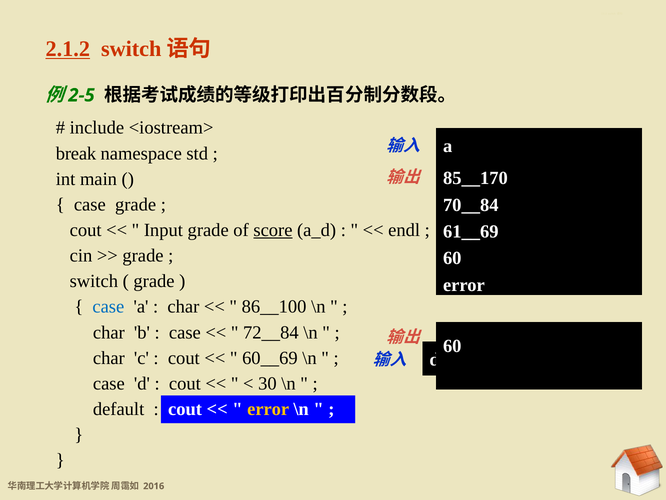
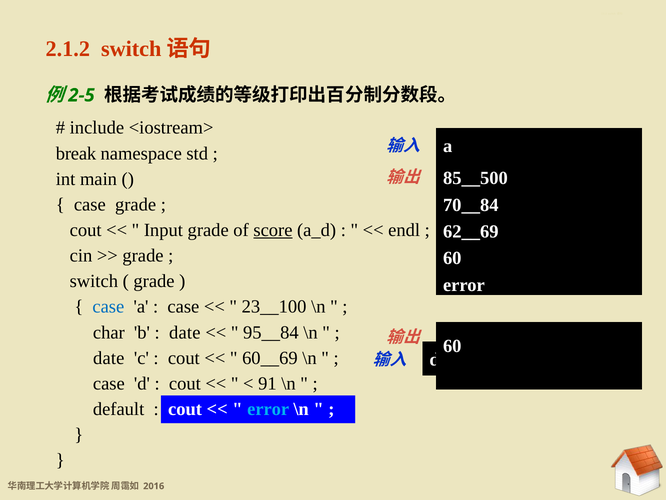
2.1.2 underline: present -> none (68, 49)
85__170: 85__170 -> 85__500 (475, 178)
61__69: 61__69 -> 62__69 (471, 231)
char: char -> case (183, 307)
86__100: 86__100 -> 23__100 (274, 307)
case: case -> date (185, 332)
72__84: 72__84 -> 95__84 (271, 332)
char: char -> date (109, 358)
30: 30 -> 91 (267, 383)
error colour: yellow -> light blue (268, 409)
